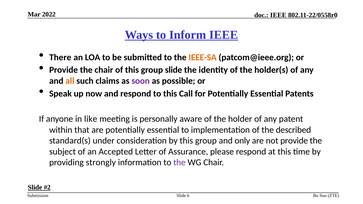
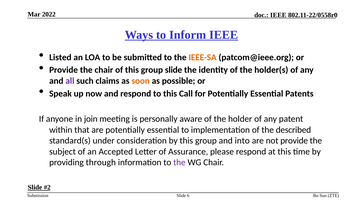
There: There -> Listed (60, 57)
all colour: orange -> purple (70, 81)
soon colour: purple -> orange (141, 81)
like: like -> join (91, 119)
only: only -> into (242, 141)
strongly: strongly -> through (101, 163)
